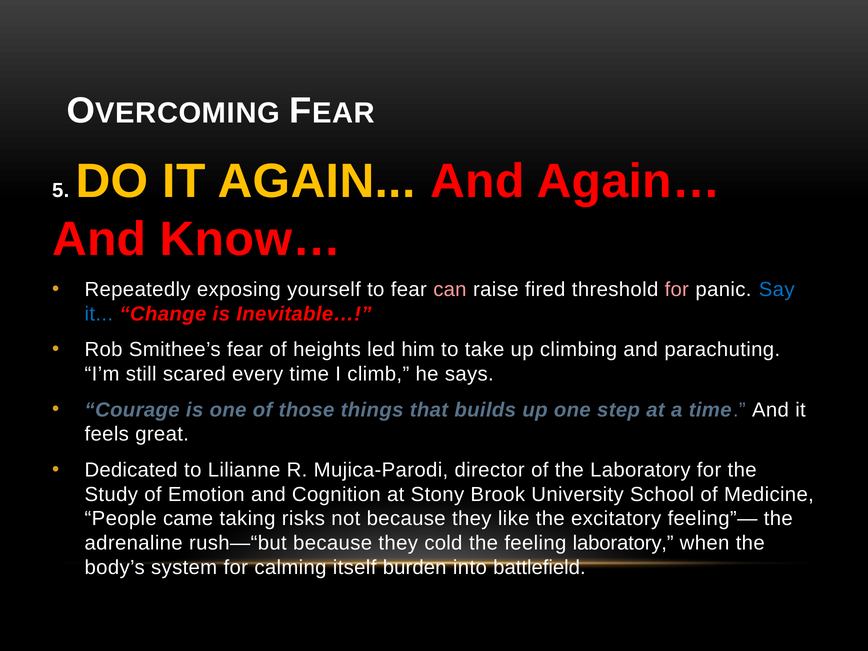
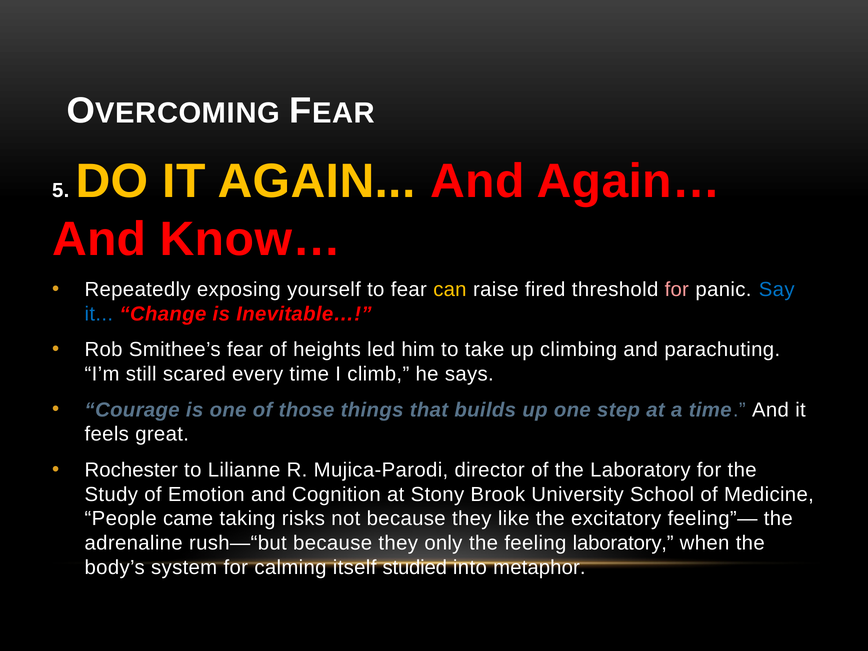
can colour: pink -> yellow (450, 290)
Dedicated: Dedicated -> Rochester (131, 470)
cold: cold -> only (443, 543)
burden: burden -> studied (415, 568)
battlefield: battlefield -> metaphor (539, 568)
